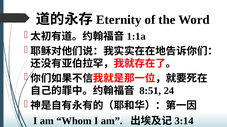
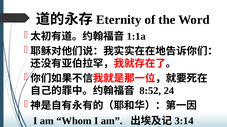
8:51: 8:51 -> 8:52 (150, 91)
